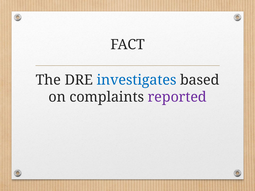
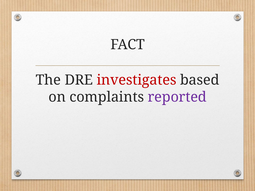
investigates colour: blue -> red (137, 80)
